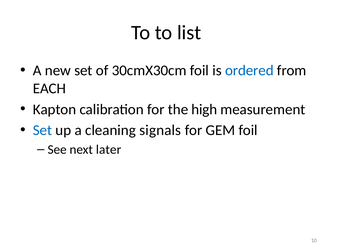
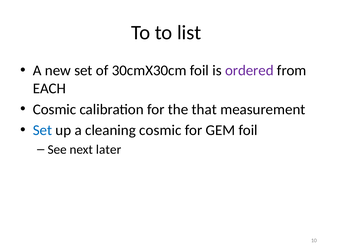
ordered colour: blue -> purple (249, 71)
Kapton: Kapton -> Cosmic (55, 110)
high: high -> that (204, 110)
cleaning signals: signals -> cosmic (160, 131)
